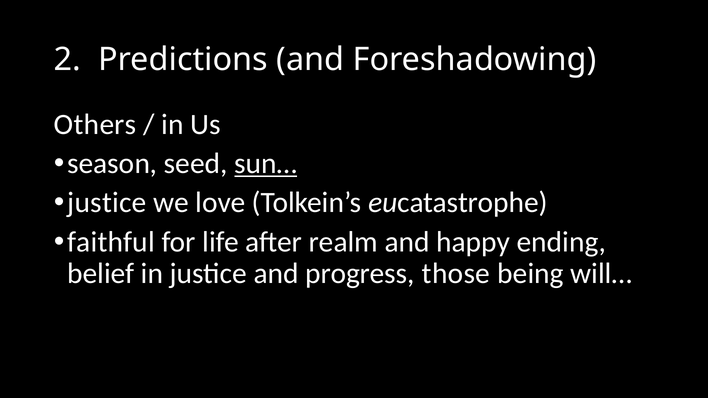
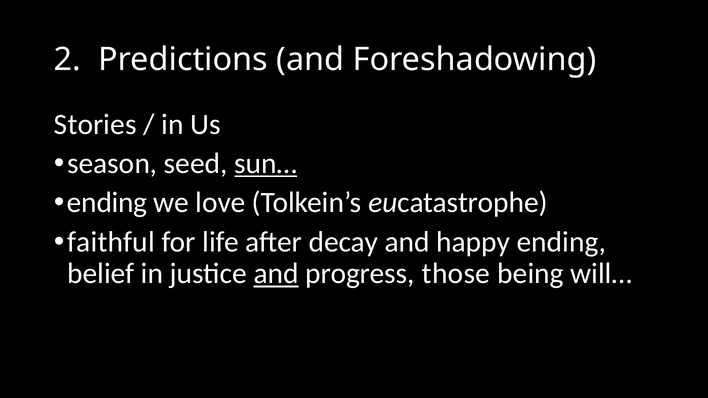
Others: Others -> Stories (95, 124)
justice: justice -> ending (107, 203)
realm: realm -> decay (343, 242)
and underline: none -> present (276, 274)
